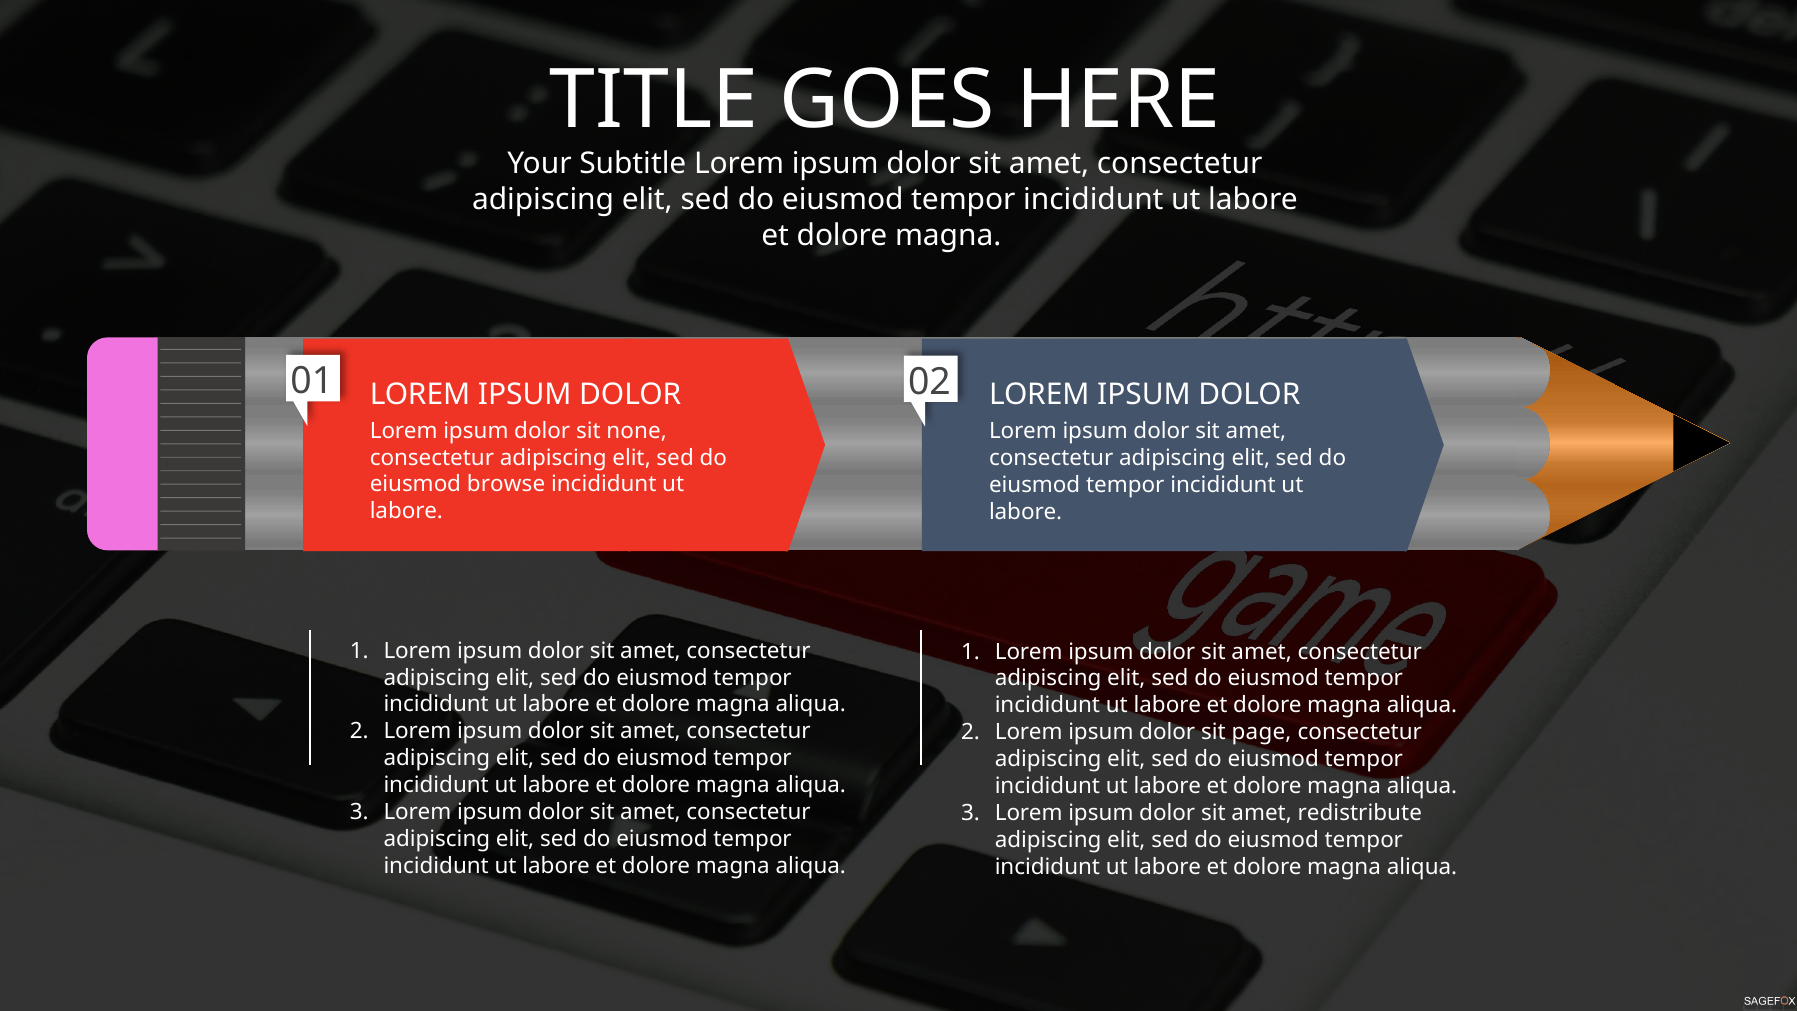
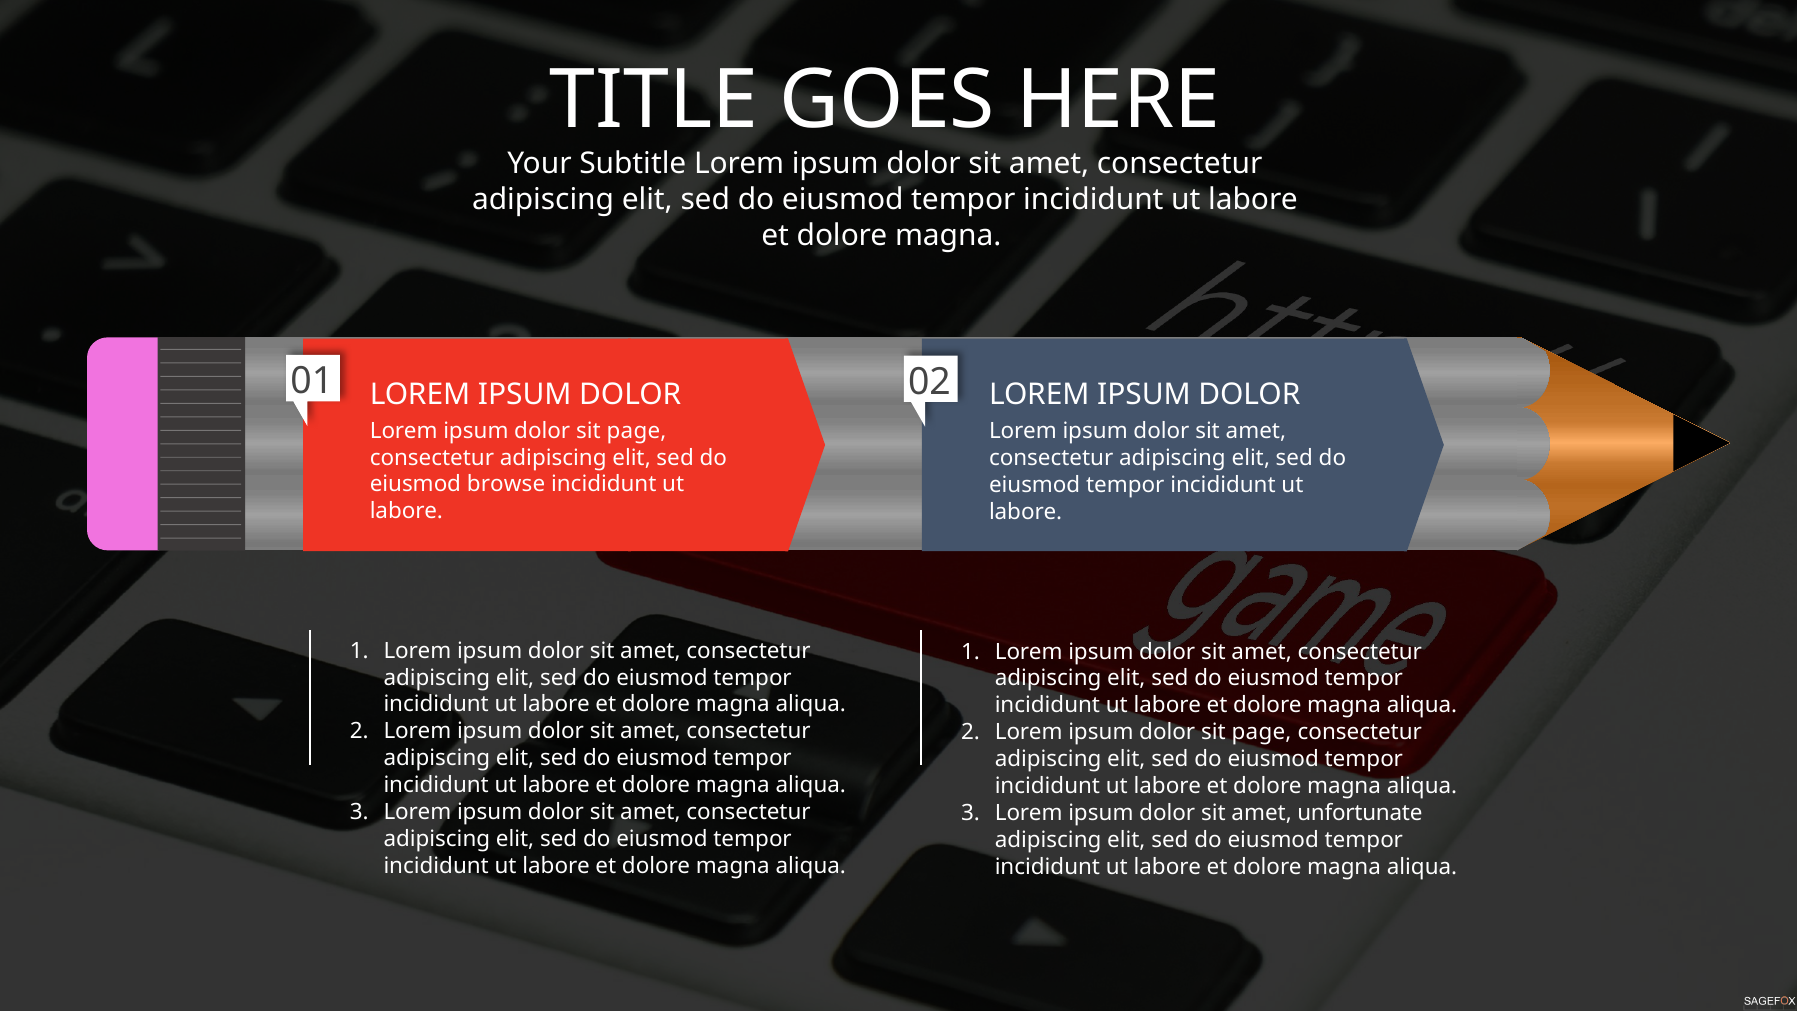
none: none -> page (637, 431)
redistribute: redistribute -> unfortunate (1360, 813)
